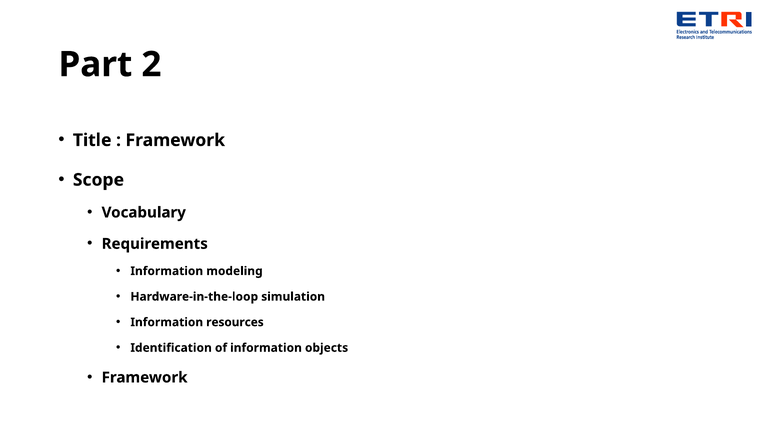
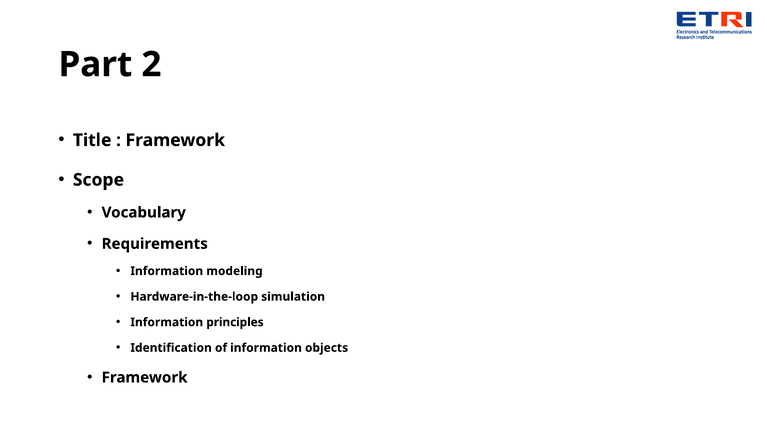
resources: resources -> principles (235, 322)
